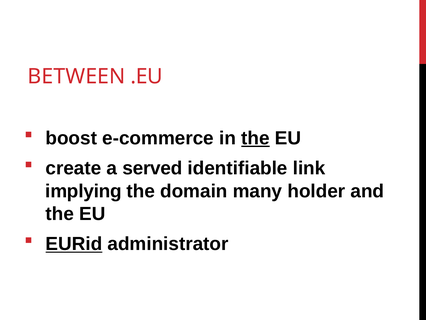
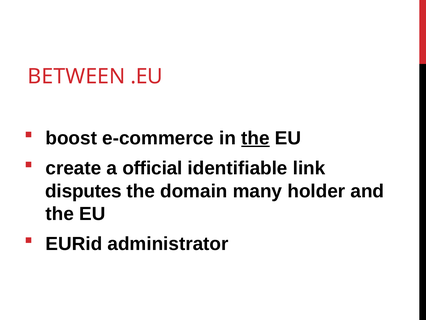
served: served -> official (152, 168)
implying: implying -> disputes (84, 191)
EURid underline: present -> none (74, 244)
